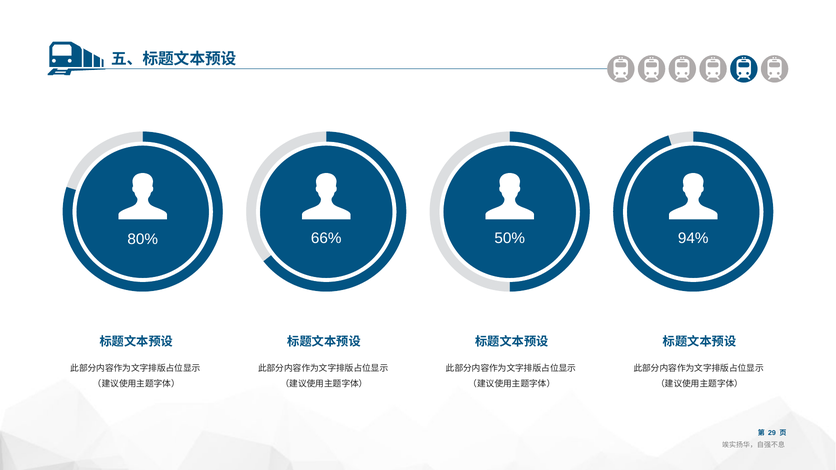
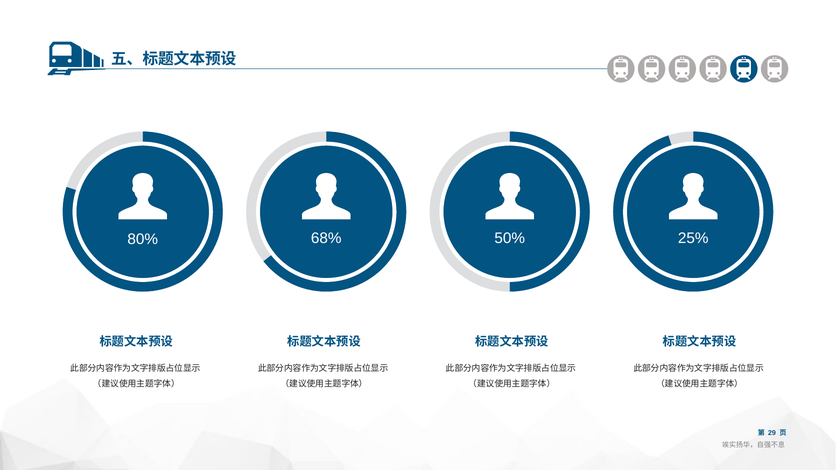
66%: 66% -> 68% (326, 238)
94%: 94% -> 25% (693, 238)
